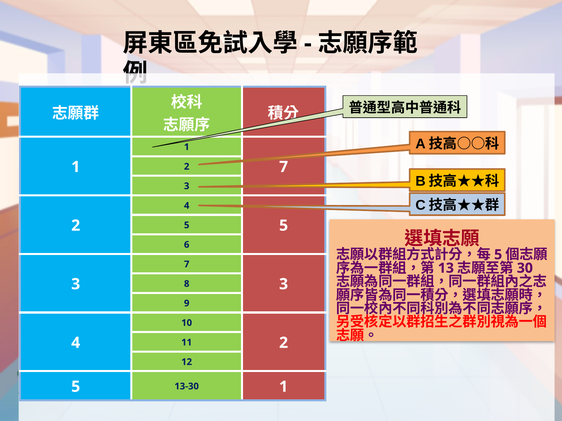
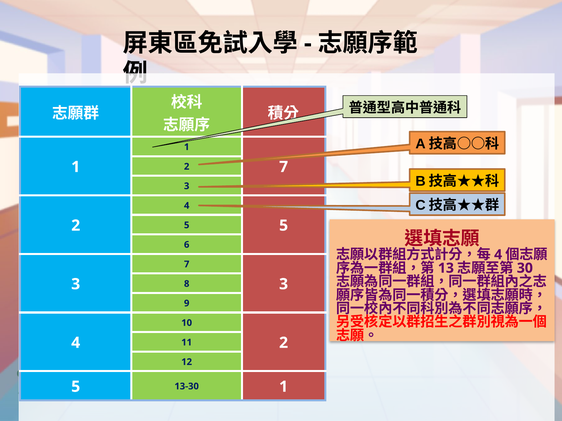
5: 5 -> 4 (498, 255)
